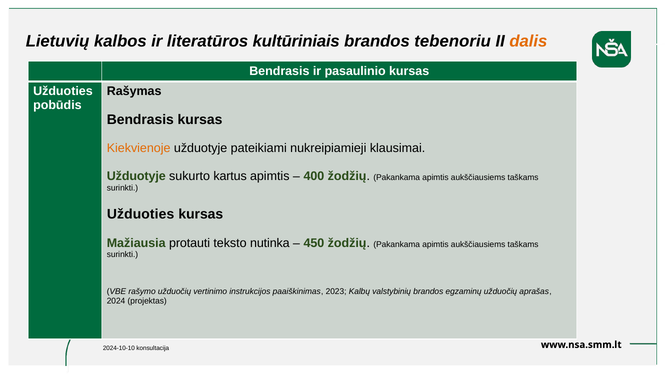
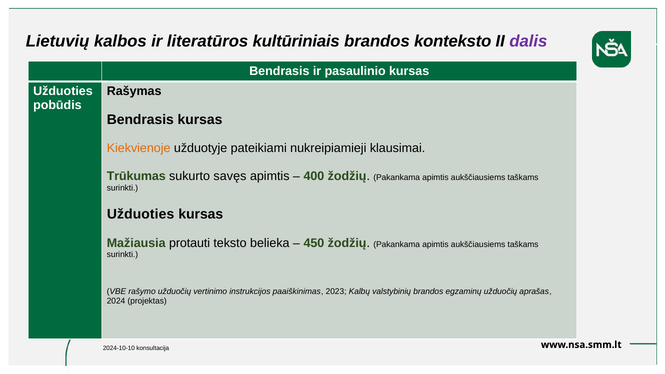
tebenoriu: tebenoriu -> konteksto (453, 41)
dalis colour: orange -> purple (528, 41)
Užduotyje: Užduotyje -> Trūkumas (136, 176)
kartus: kartus -> savęs (230, 176)
nutinka: nutinka -> belieka (270, 243)
